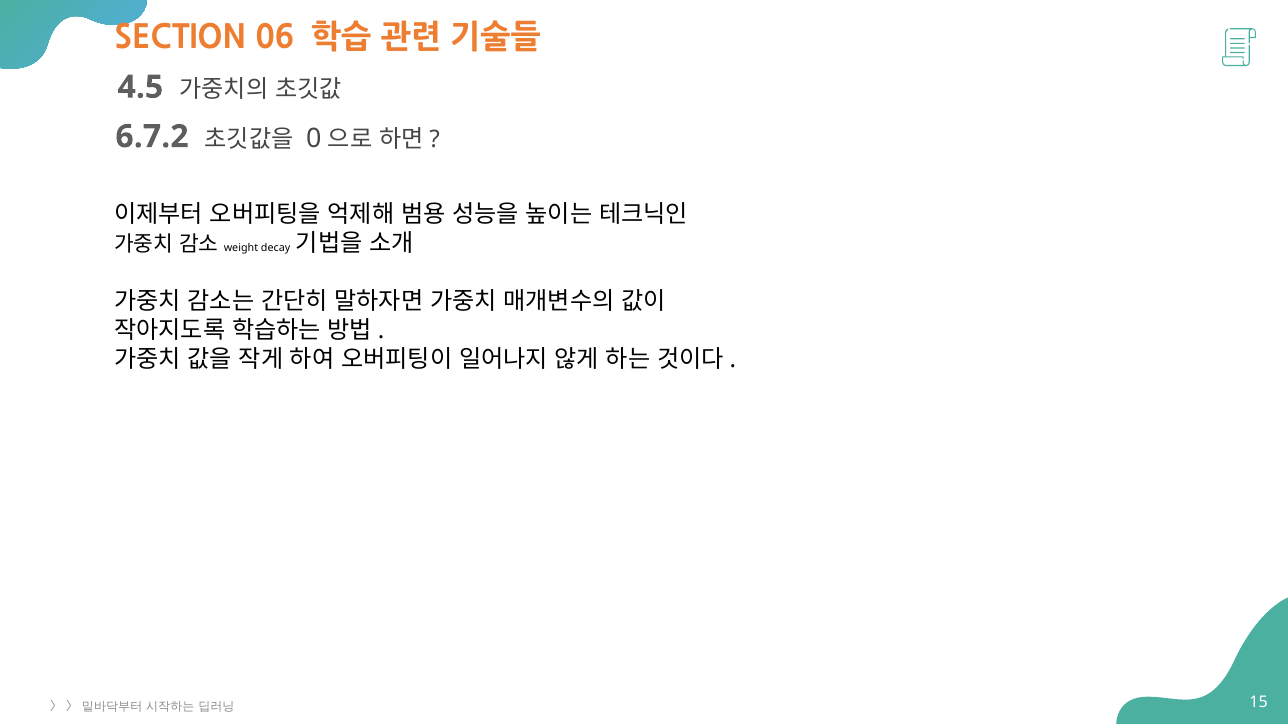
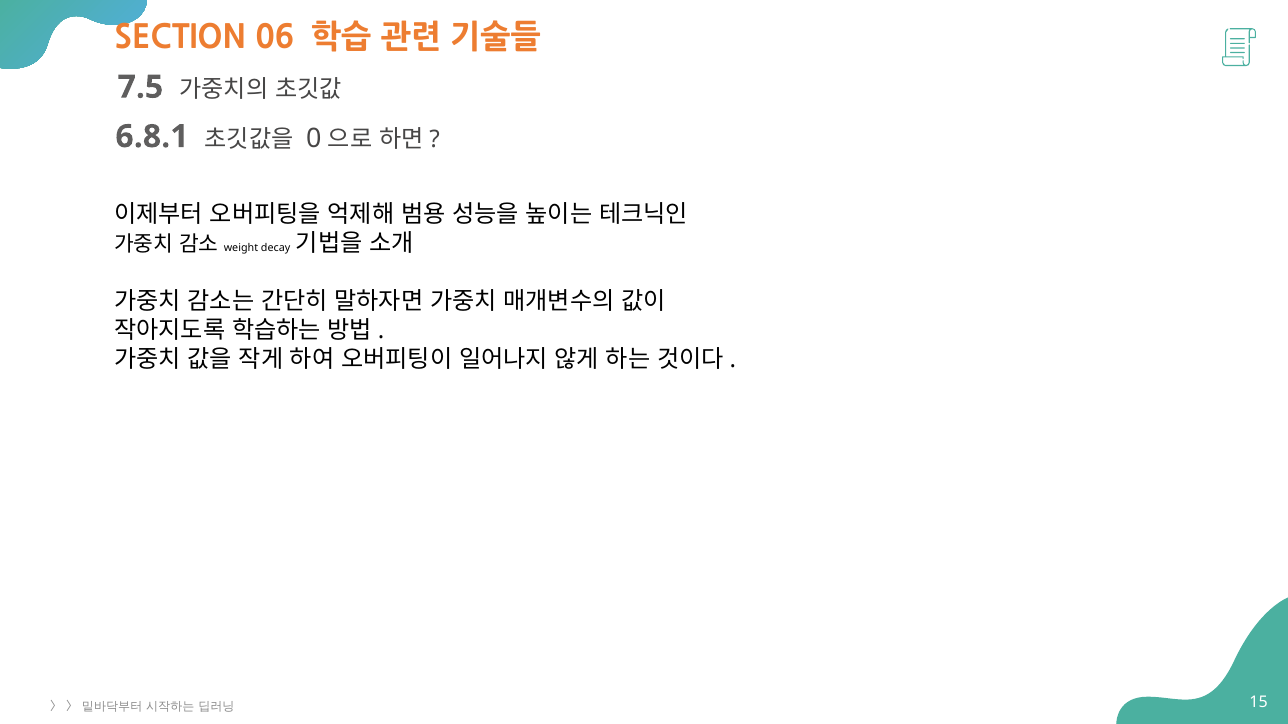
4.5: 4.5 -> 7.5 (140, 87)
6.7.2: 6.7.2 -> 6.8.1 (152, 137)
